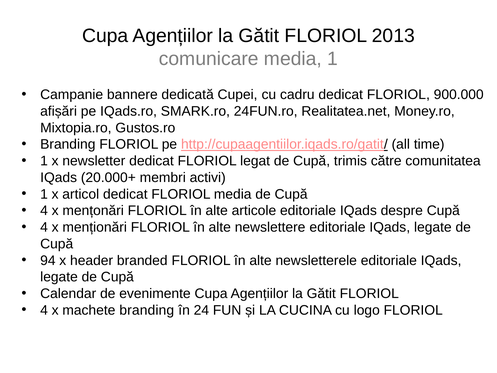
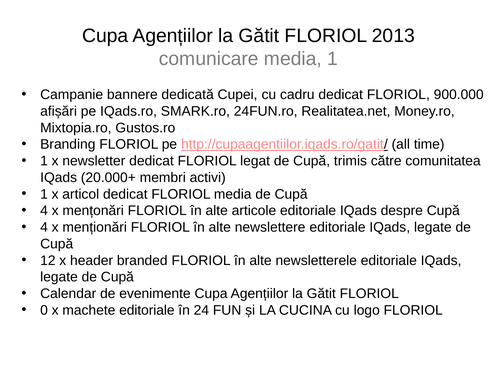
94: 94 -> 12 (48, 260)
4: 4 -> 0 (44, 310)
machete branding: branding -> editoriale (147, 310)
